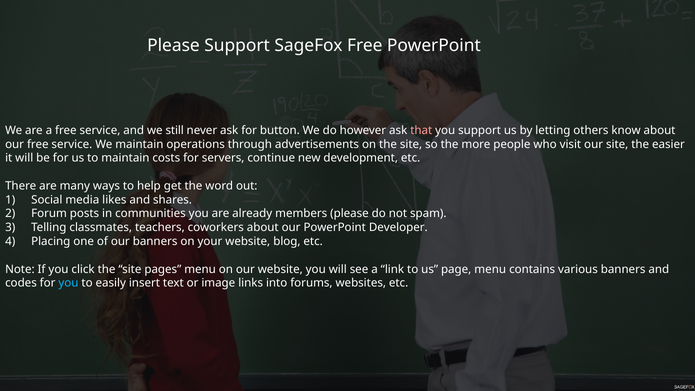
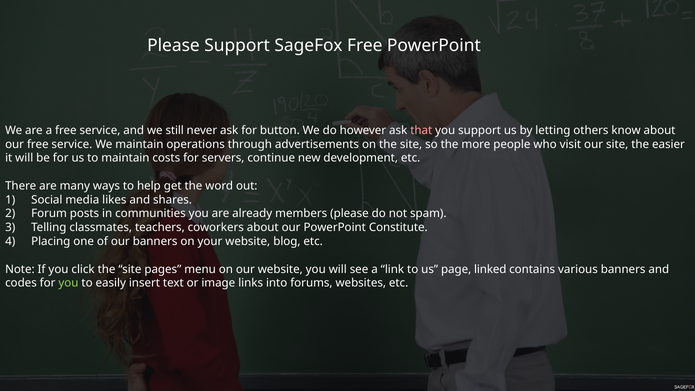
Developer: Developer -> Constitute (398, 228)
page menu: menu -> linked (490, 269)
you colour: light blue -> light green (68, 283)
